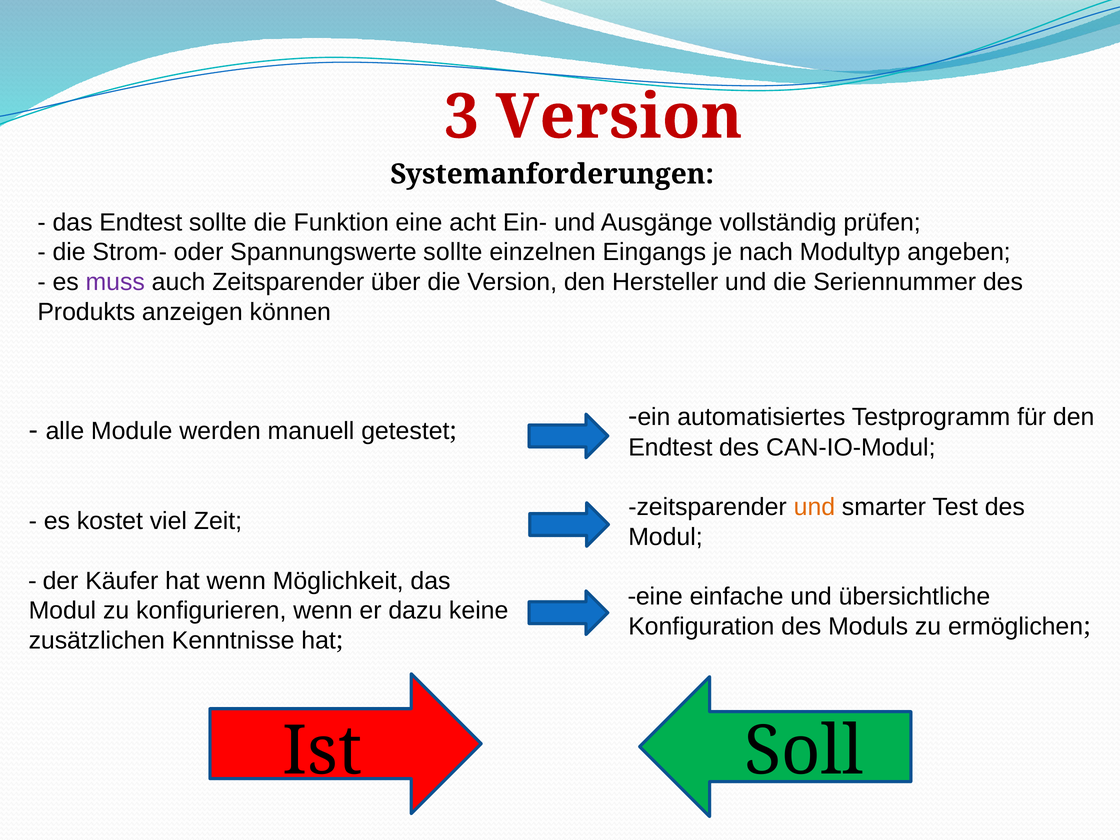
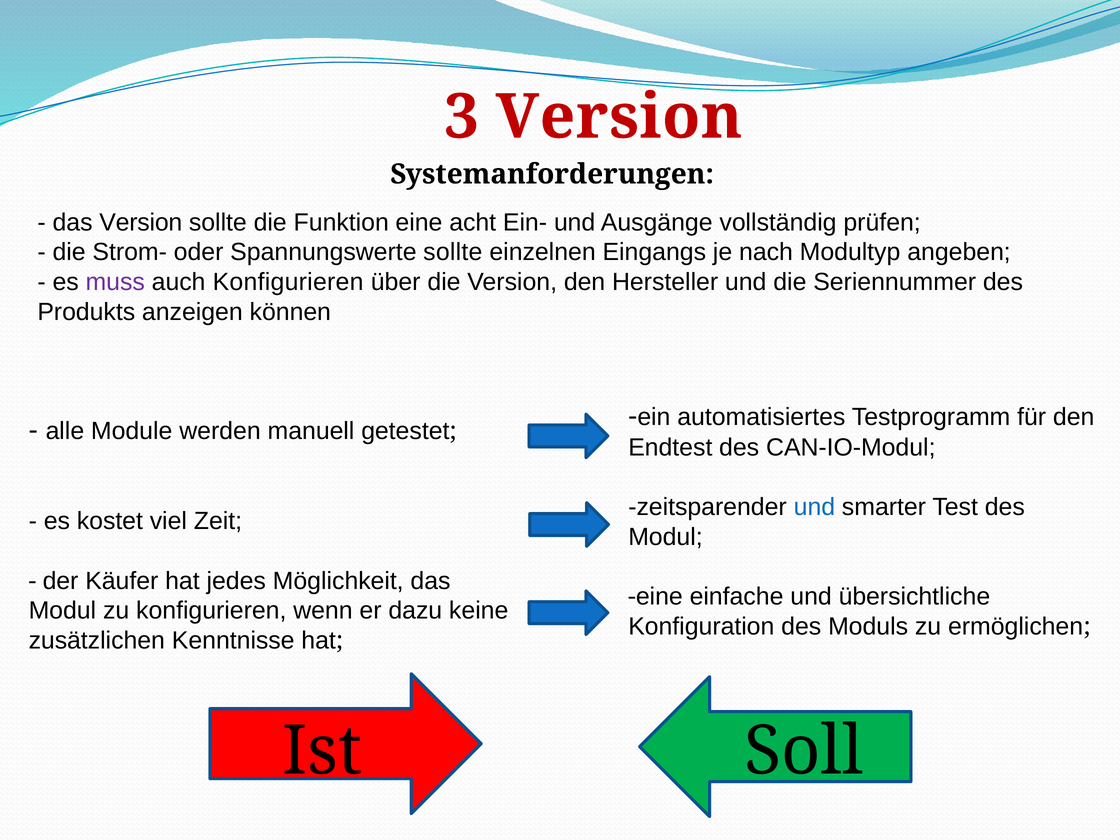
das Endtest: Endtest -> Version (141, 222)
auch Zeitsparender: Zeitsparender -> Konfigurieren (288, 282)
und colour: orange -> blue (814, 507)
hat wenn: wenn -> jedes (236, 581)
